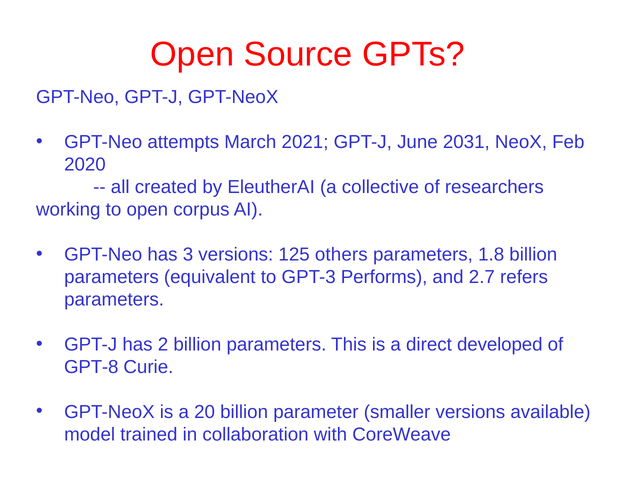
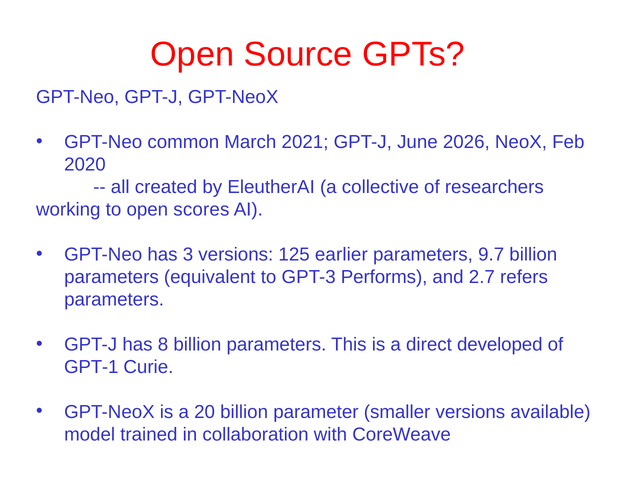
attempts: attempts -> common (183, 142)
2031: 2031 -> 2026 (466, 142)
corpus: corpus -> scores (201, 209)
others: others -> earlier (341, 254)
1.8: 1.8 -> 9.7 (491, 254)
2: 2 -> 8 (163, 344)
GPT-8: GPT-8 -> GPT-1 (91, 366)
